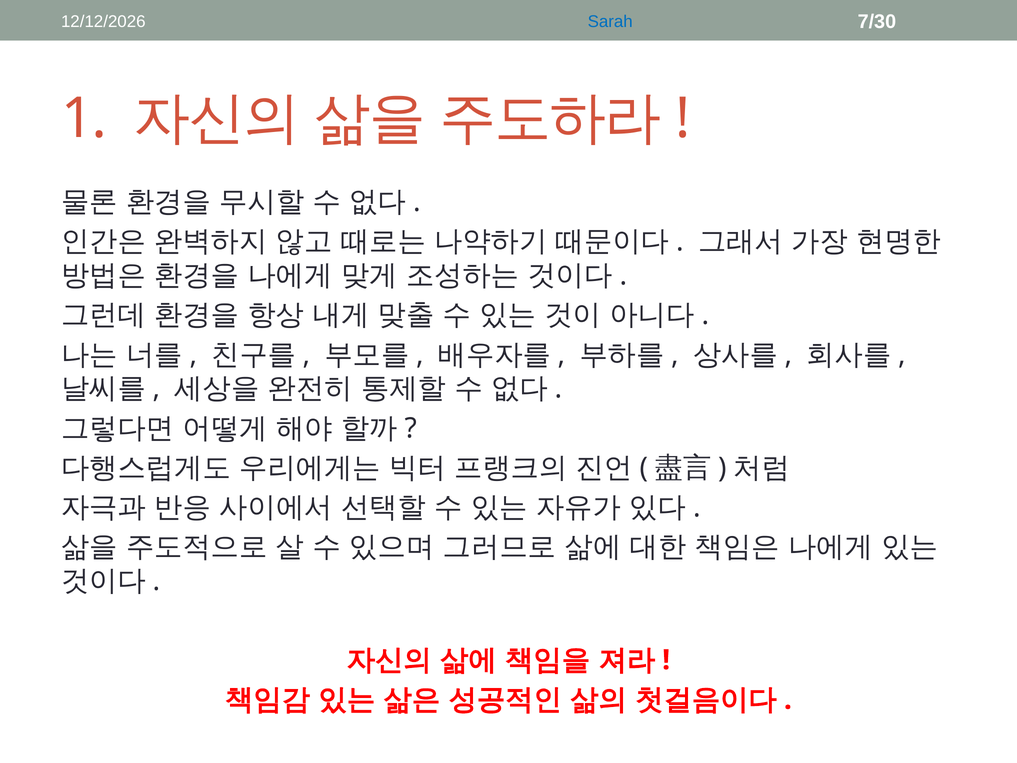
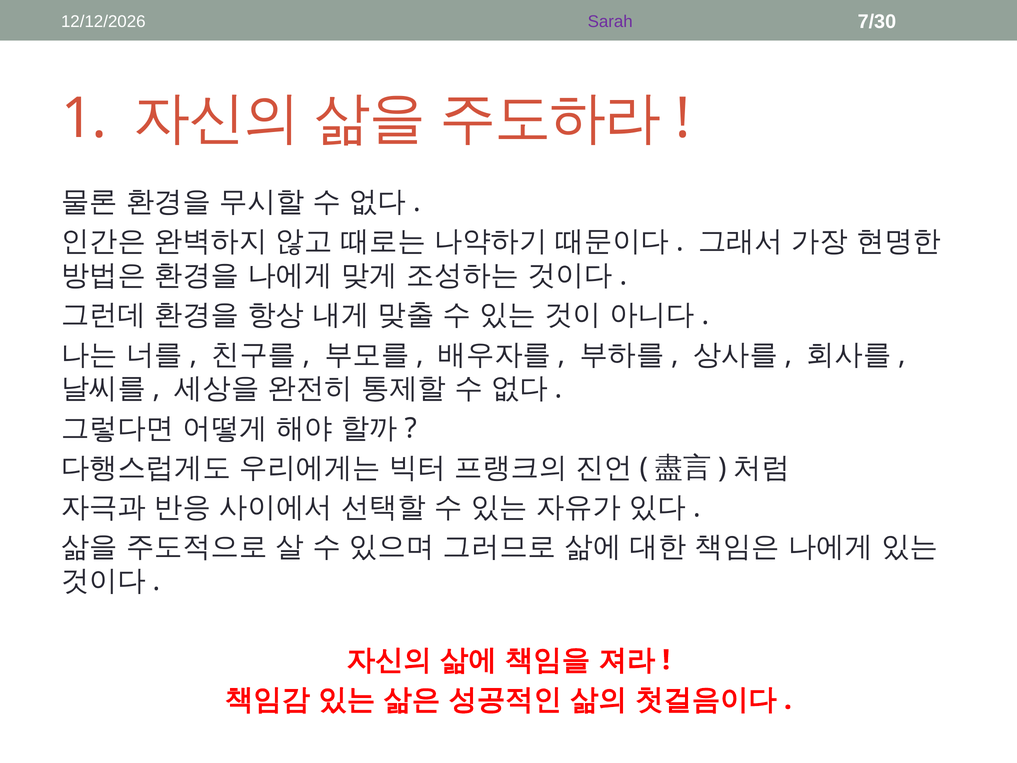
Sarah colour: blue -> purple (610, 21)
